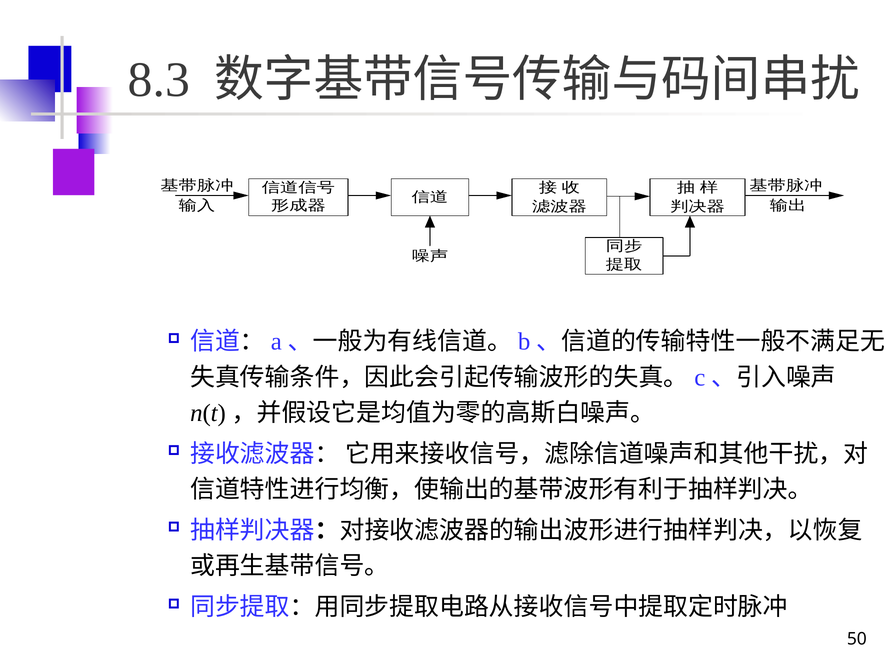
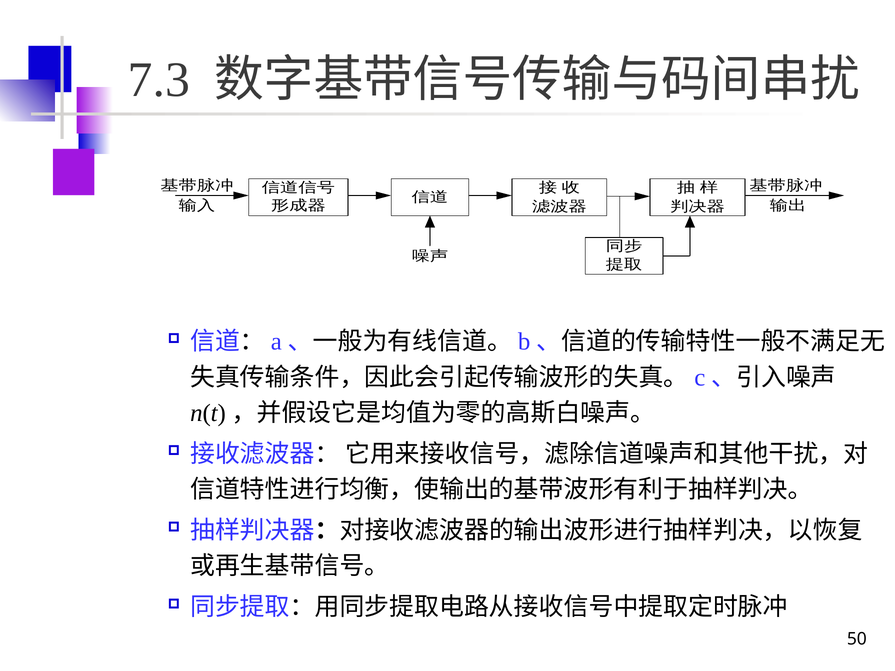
8.3: 8.3 -> 7.3 (159, 80)
